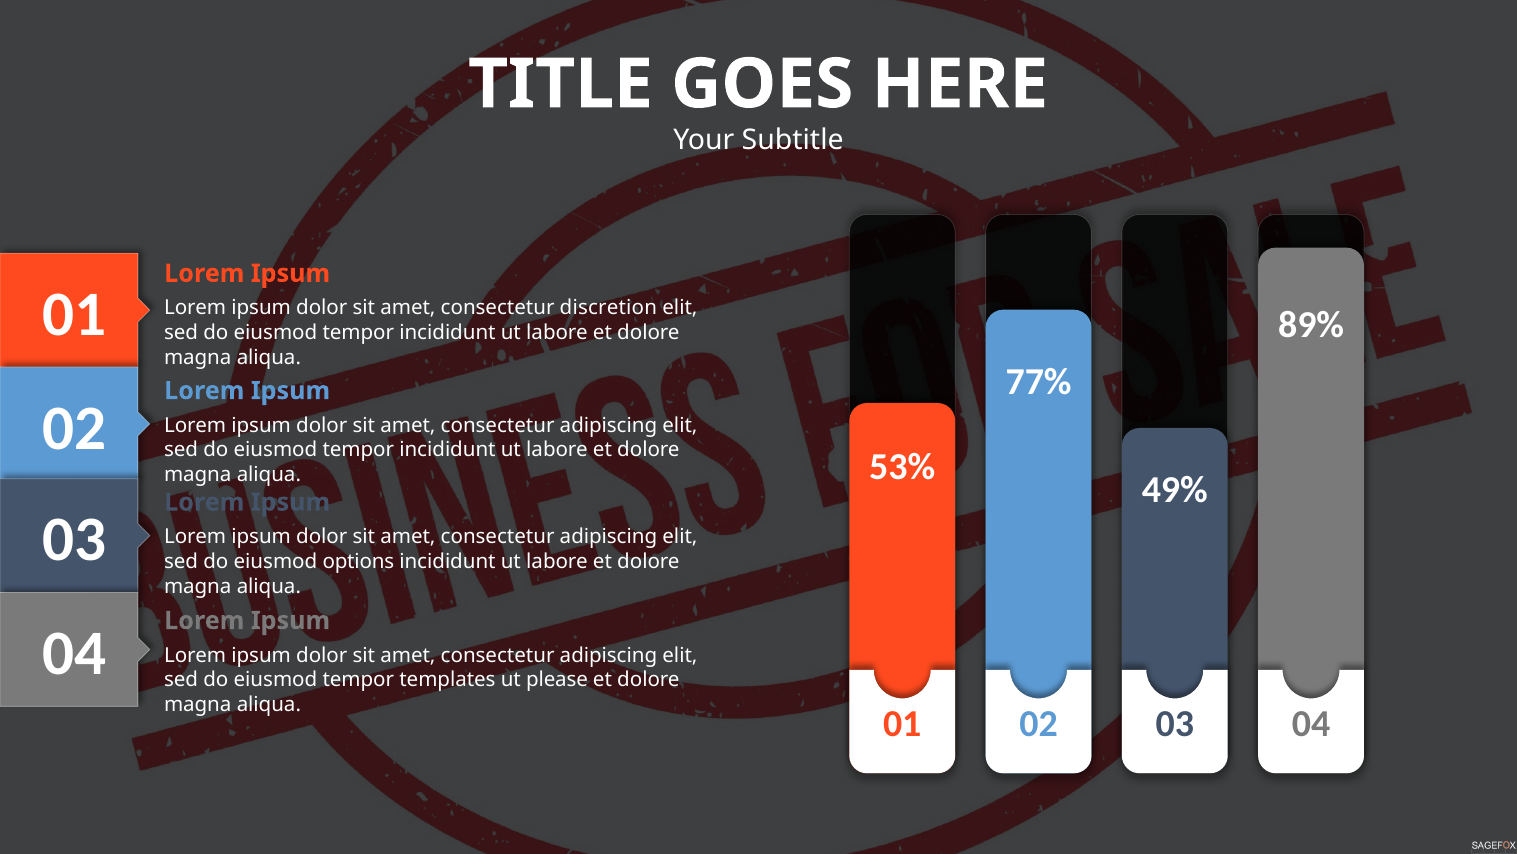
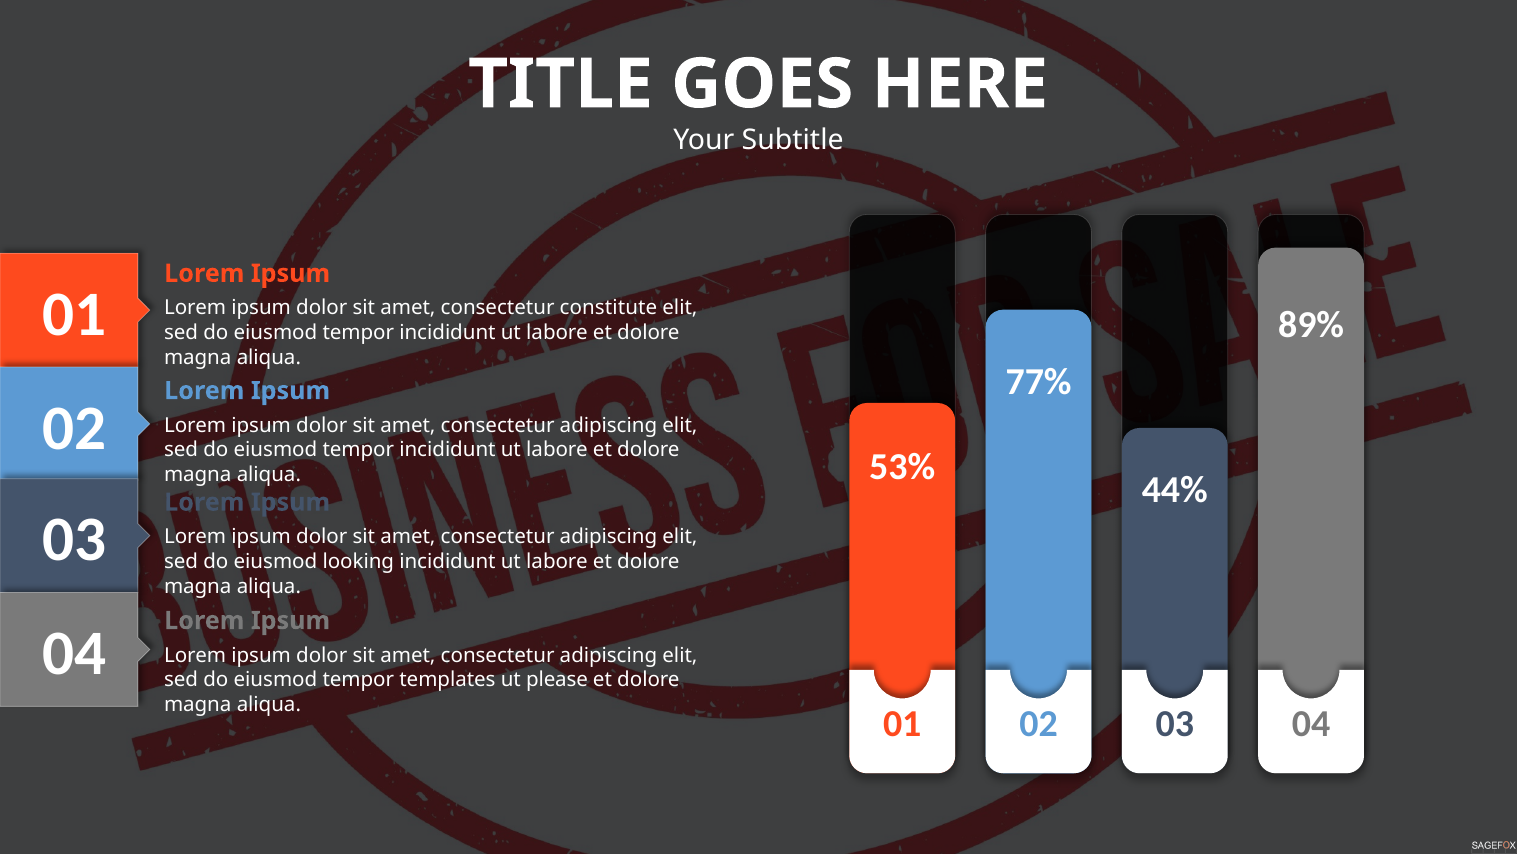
discretion: discretion -> constitute (608, 308)
49%: 49% -> 44% (1175, 489)
options: options -> looking (358, 561)
